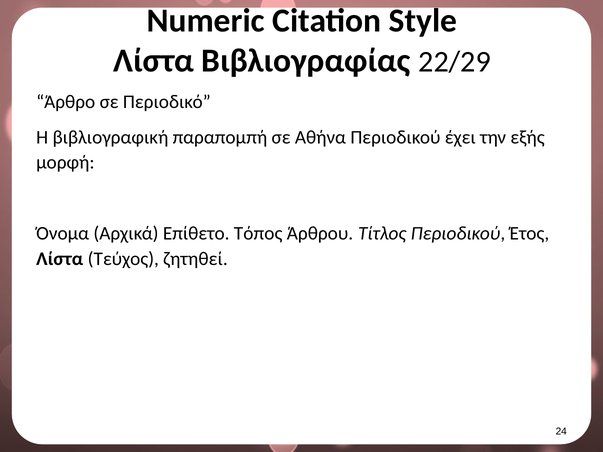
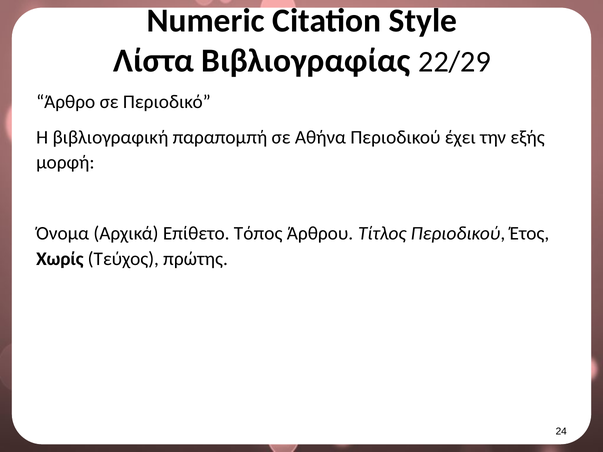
Λίστα: Λίστα -> Χωρίς (60, 259)
ζητηθεί: ζητηθεί -> πρώτης (196, 259)
